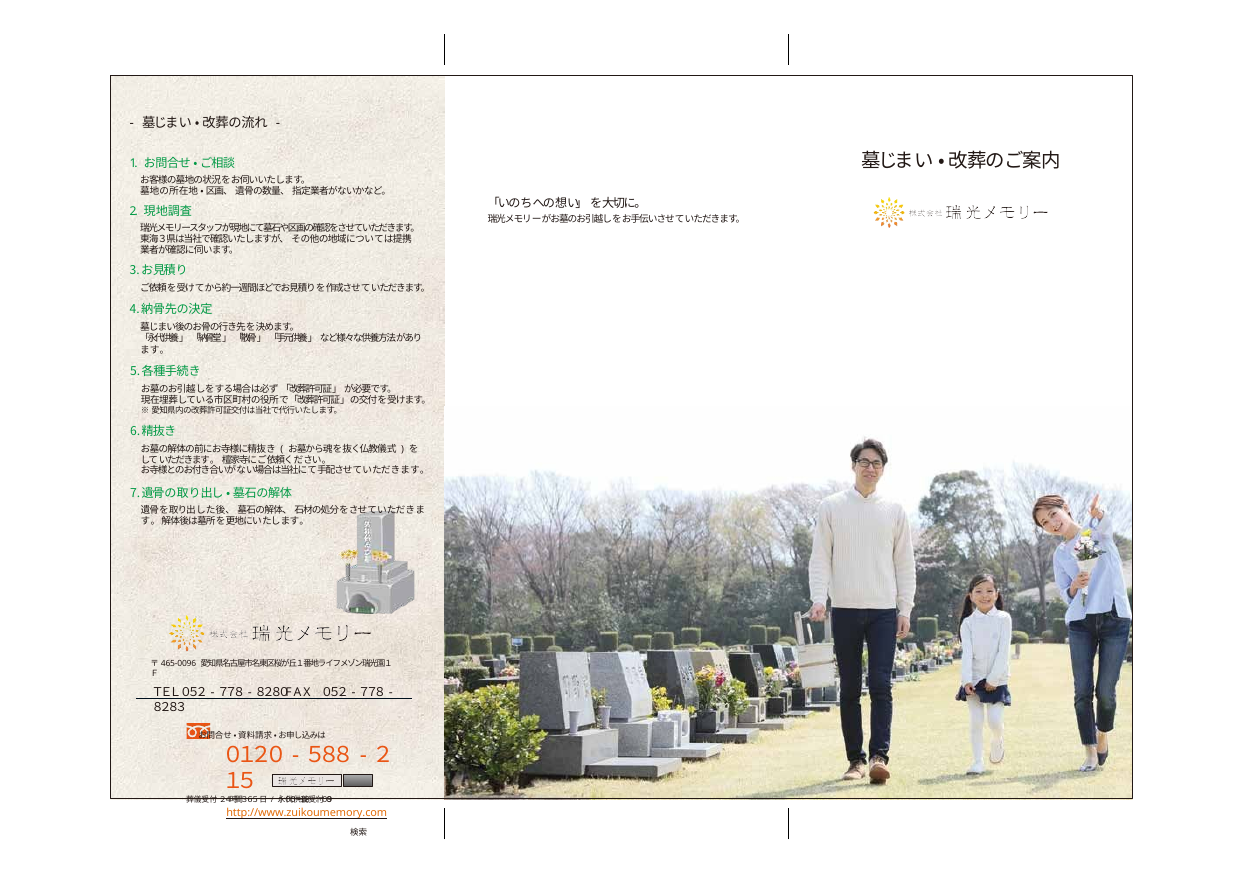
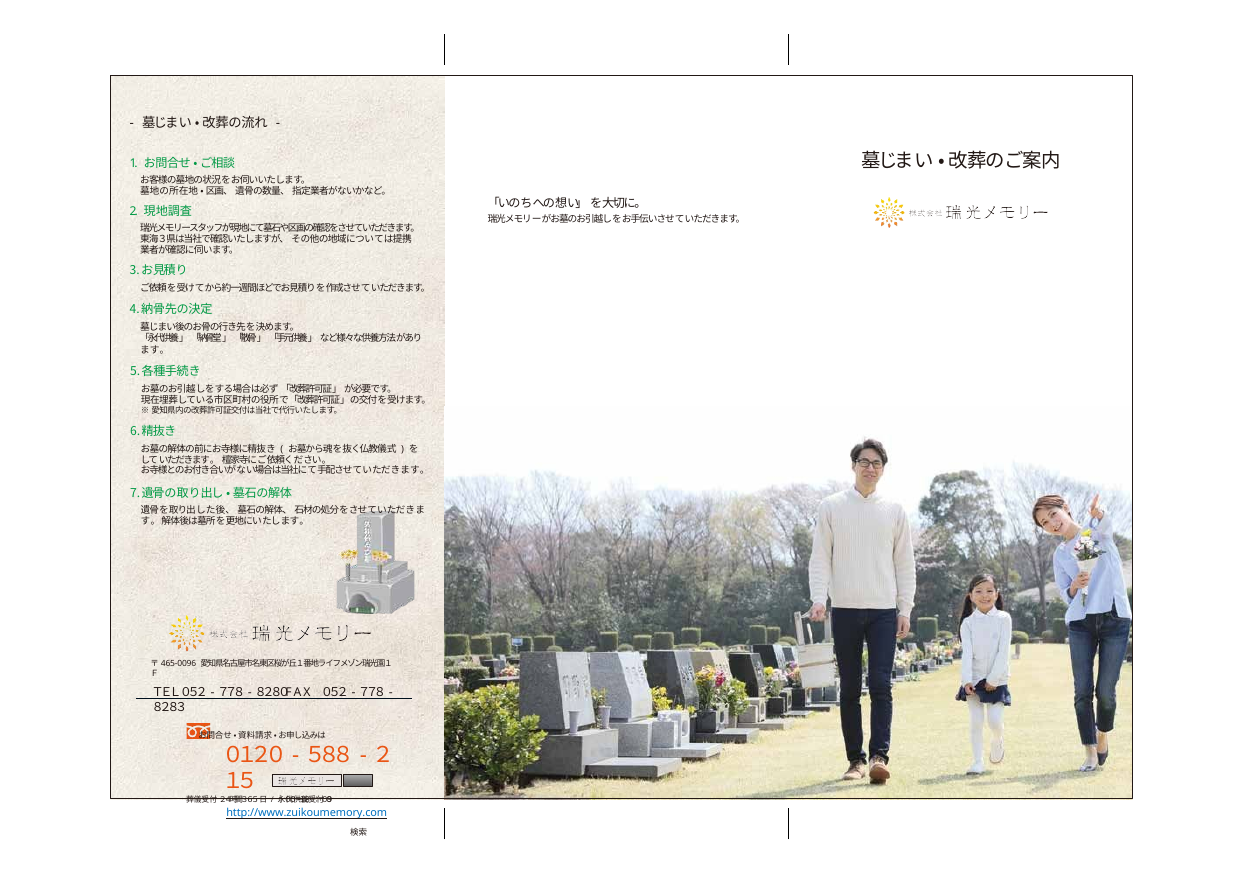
http://www.zuikoumemory.com colour: orange -> blue (307, 813)
